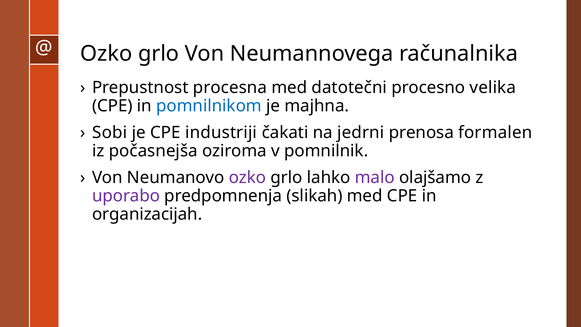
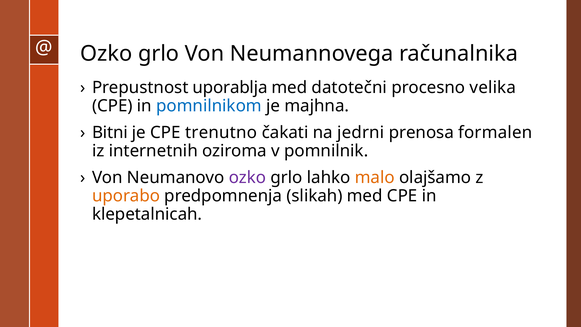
procesna: procesna -> uporablja (230, 87)
Sobi: Sobi -> Bitni (110, 133)
industriji: industriji -> trenutno (221, 133)
počasnejša: počasnejša -> internetnih (153, 151)
malo colour: purple -> orange (375, 178)
uporabo colour: purple -> orange (126, 196)
organizacijah: organizacijah -> klepetalnicah (147, 214)
